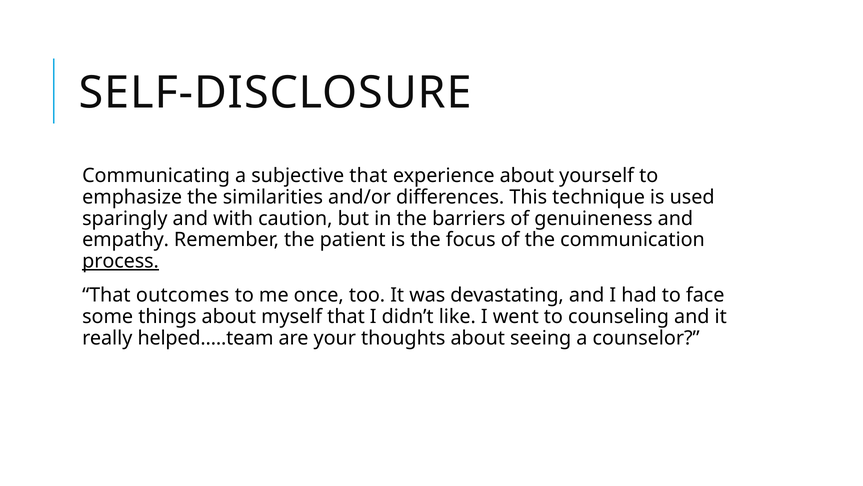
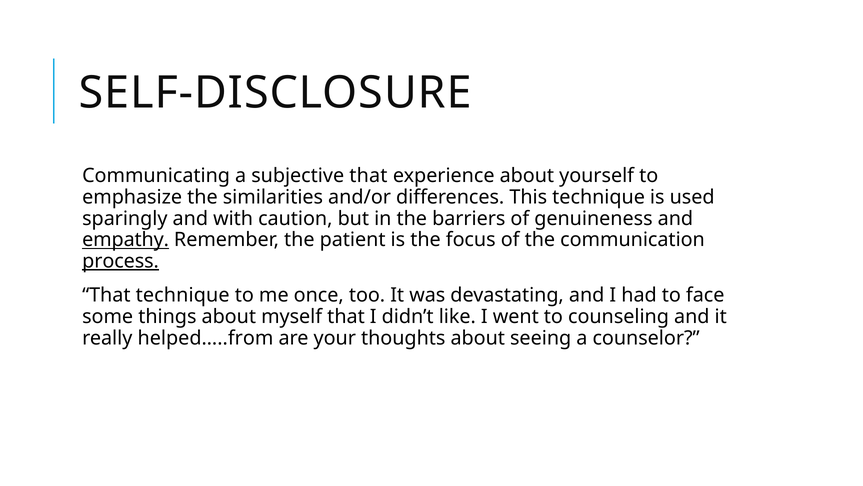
empathy underline: none -> present (126, 240)
That outcomes: outcomes -> technique (183, 295)
helped…..team: helped…..team -> helped…..from (205, 338)
